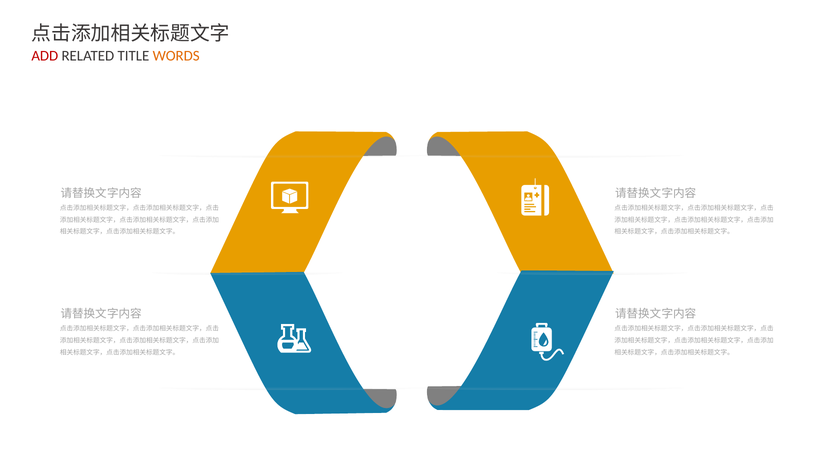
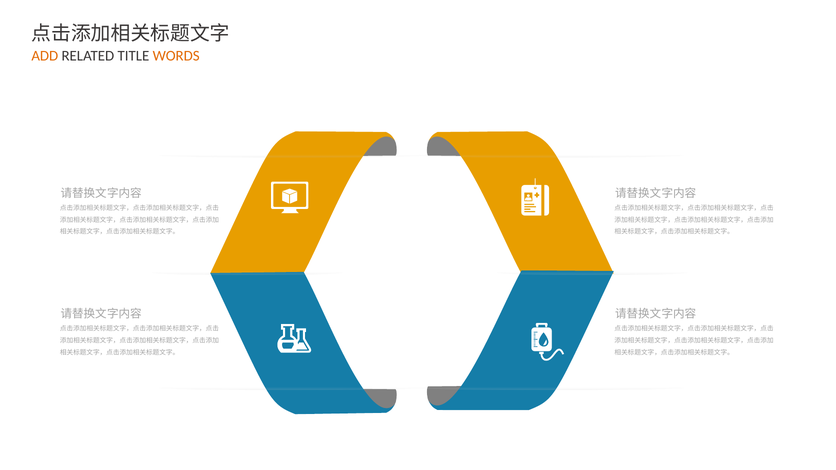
ADD colour: red -> orange (45, 56)
